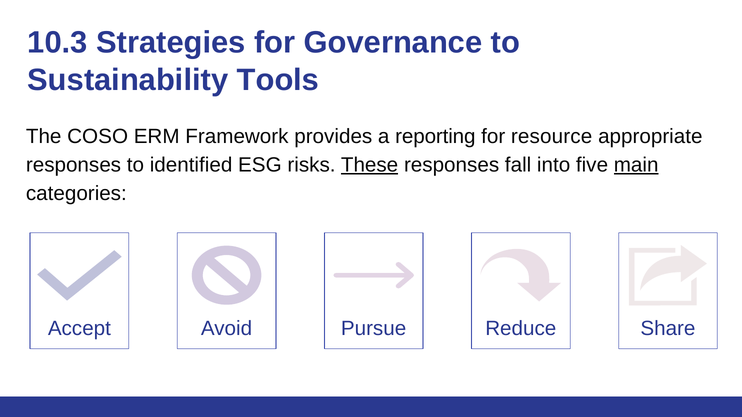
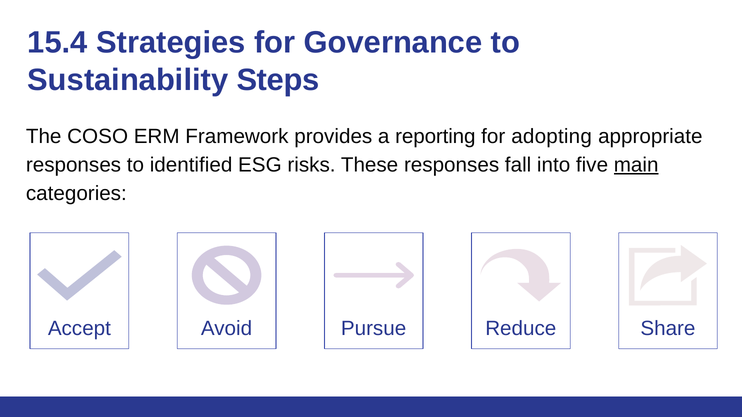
10.3: 10.3 -> 15.4 (58, 43)
Tools: Tools -> Steps (278, 80)
resource: resource -> adopting (552, 137)
These underline: present -> none (370, 165)
